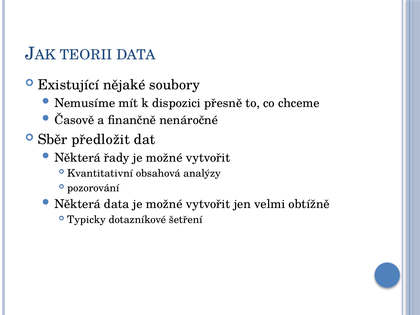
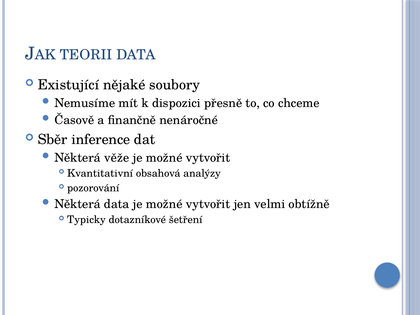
předložit: předložit -> inference (101, 140)
řady: řady -> věže (117, 158)
